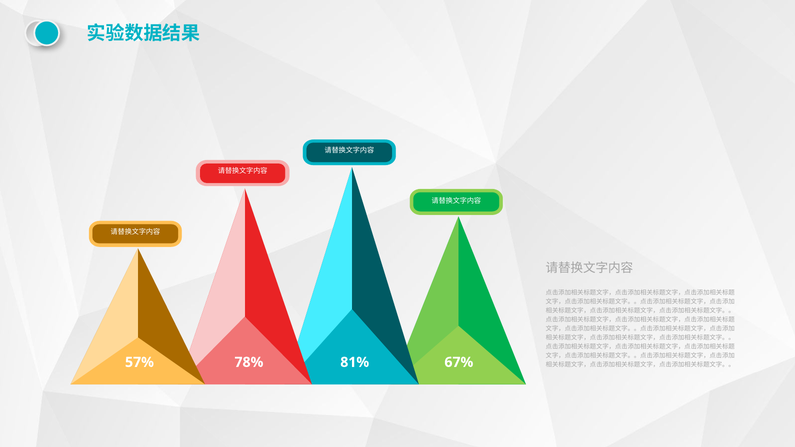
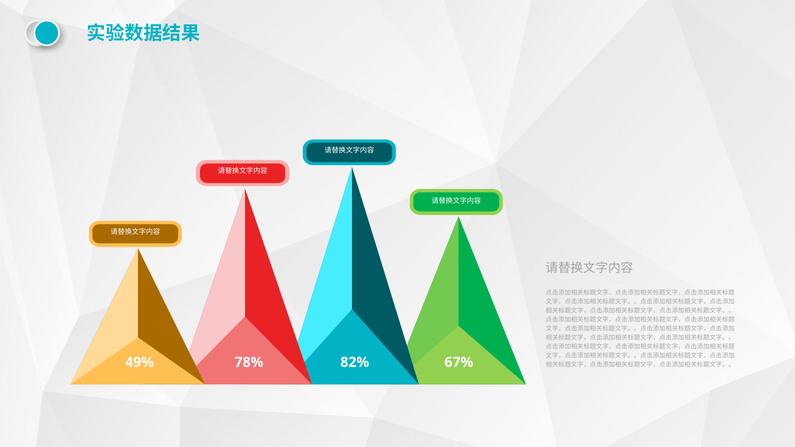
57%: 57% -> 49% (139, 362)
81%: 81% -> 82% (355, 362)
